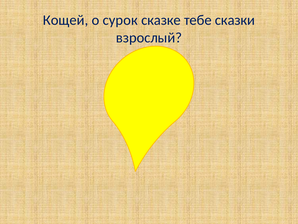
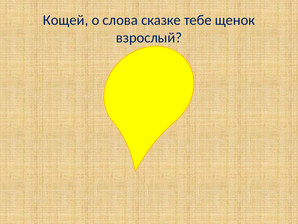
сурок: сурок -> слова (120, 20)
сказки: сказки -> щенок (235, 20)
